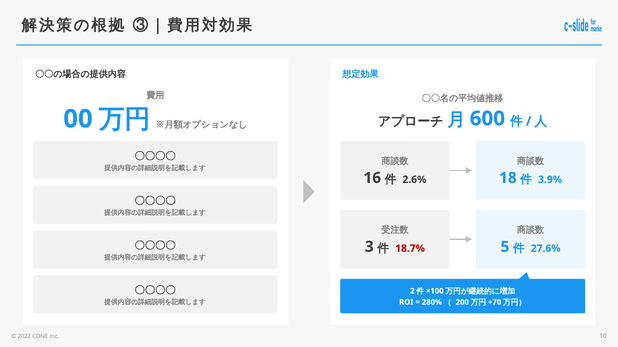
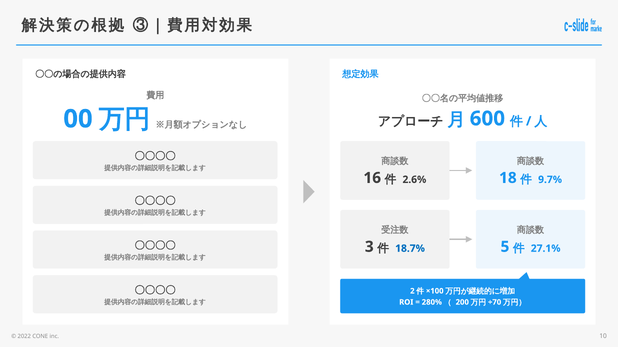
3.9%: 3.9% -> 9.7% (550, 180)
18.7% colour: red -> blue (410, 249)
27.6%: 27.6% -> 27.1% (546, 249)
